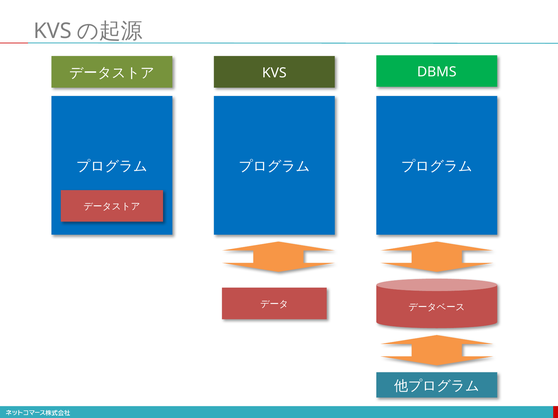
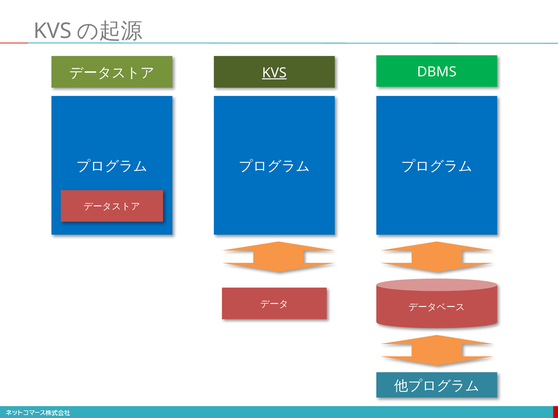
KVS underline: none -> present (274, 73)
